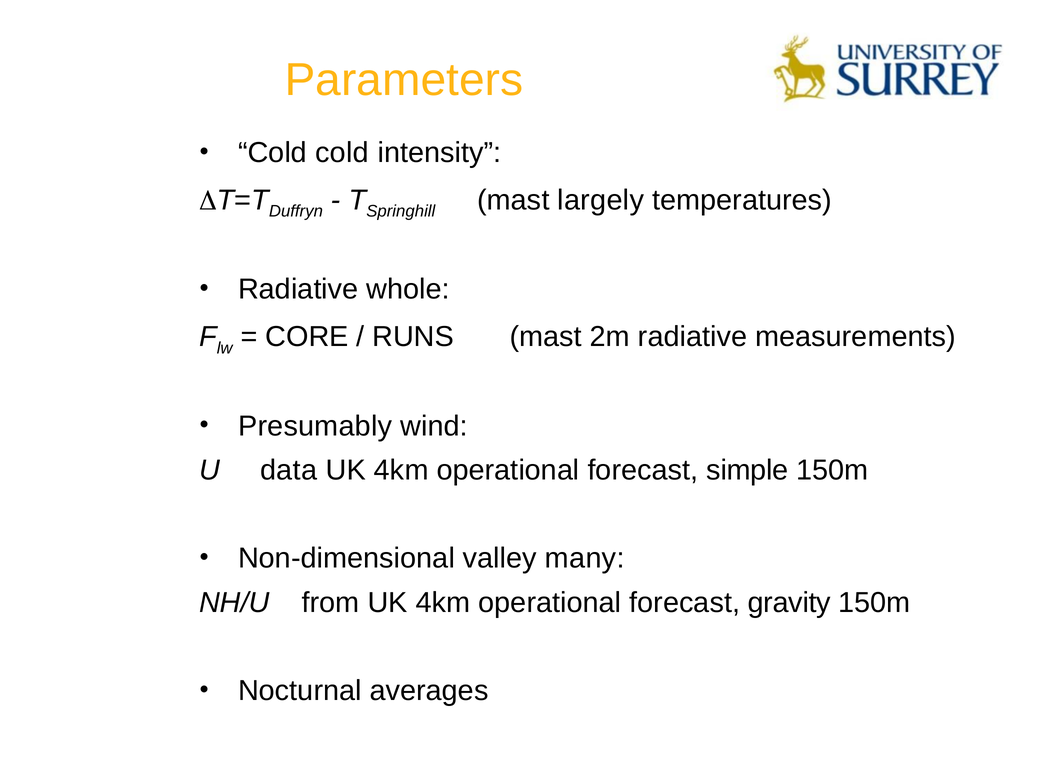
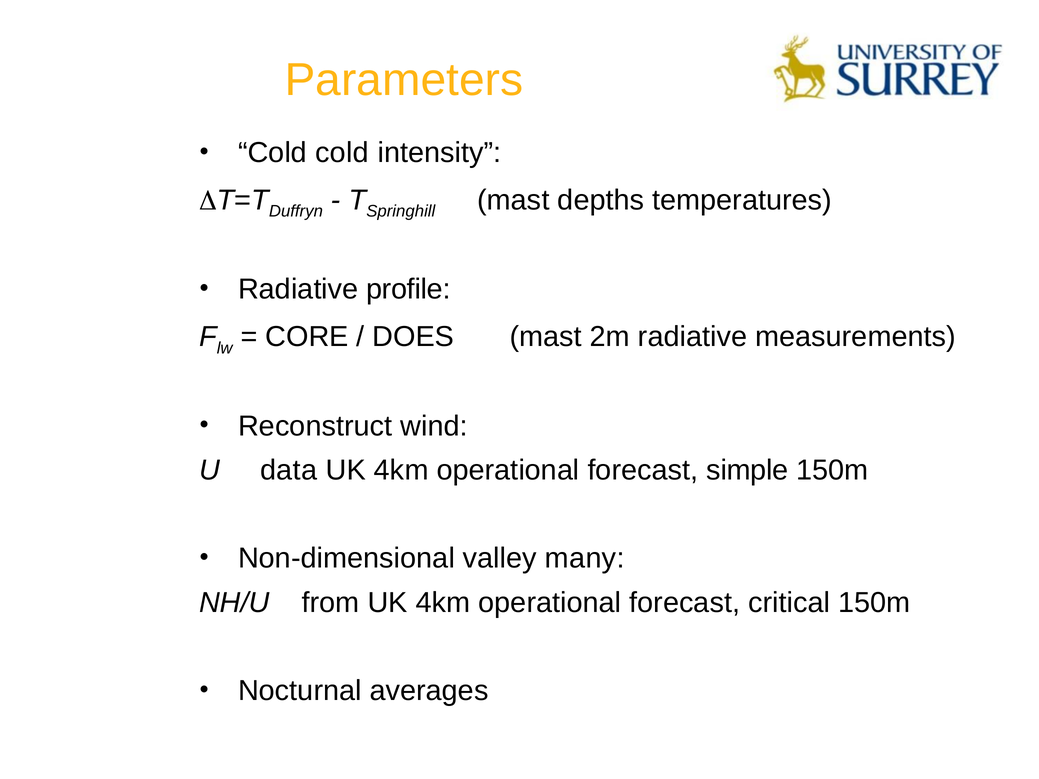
largely: largely -> depths (601, 200)
whole: whole -> profile (408, 289)
RUNS: RUNS -> DOES (413, 337)
Presumably: Presumably -> Reconstruct (315, 426)
gravity: gravity -> critical (789, 603)
